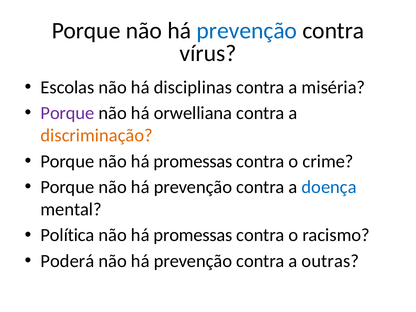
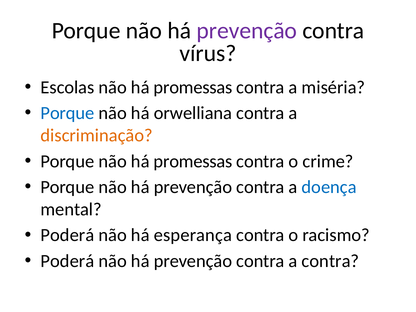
prevenção colour: blue -> purple (247, 31)
disciplinas: disciplinas -> promessas (193, 87)
Porque colour: purple -> blue (67, 113)
Política: Política -> Poderá (67, 235)
promessas: promessas -> esperança (193, 235)
a outras: outras -> contra (330, 261)
